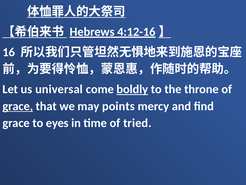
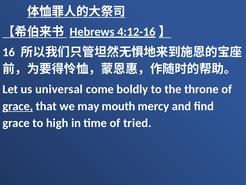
boldly underline: present -> none (132, 89)
points: points -> mouth (119, 106)
eyes: eyes -> high (57, 123)
